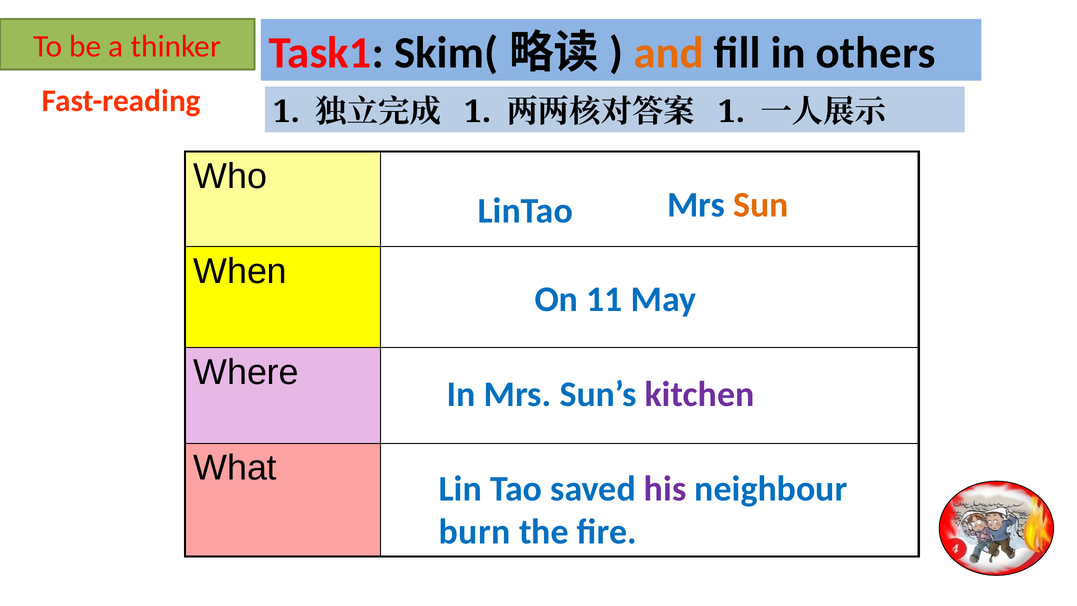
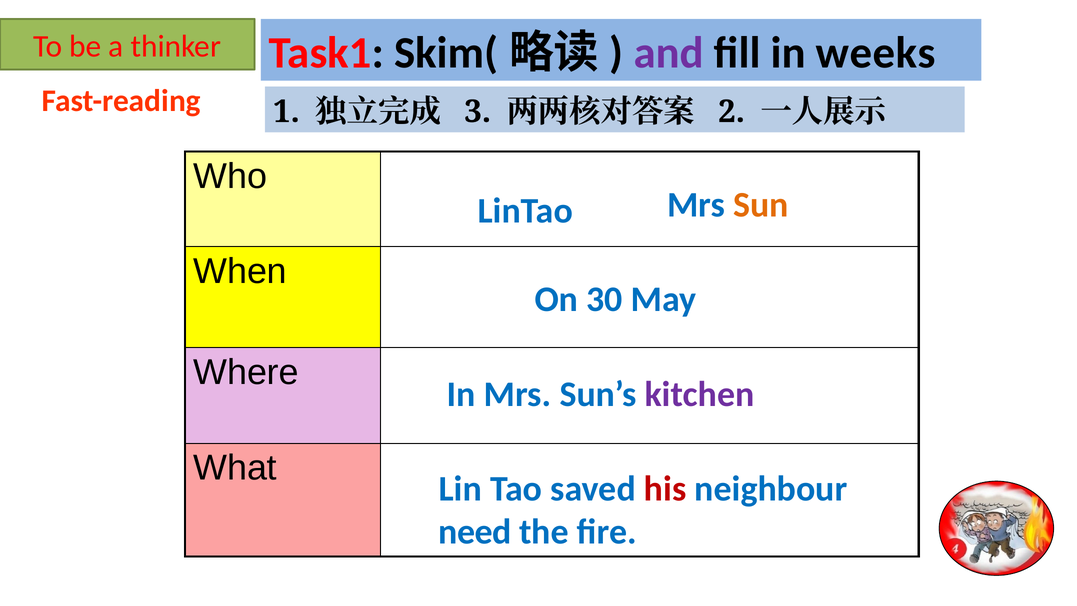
and colour: orange -> purple (669, 53)
others: others -> weeks (876, 53)
1: 1 -> 3 (478, 112)
1: 1 -> 2 (731, 112)
11: 11 -> 30 (604, 299)
his colour: purple -> red (665, 489)
burn: burn -> need (475, 532)
